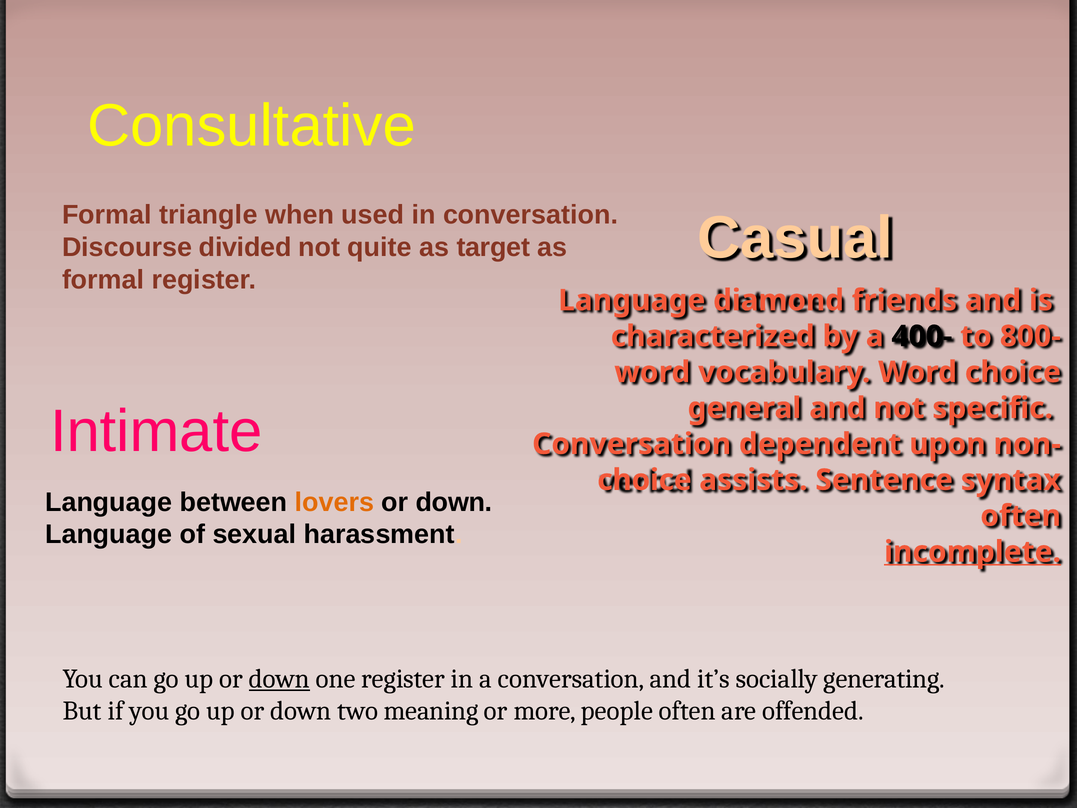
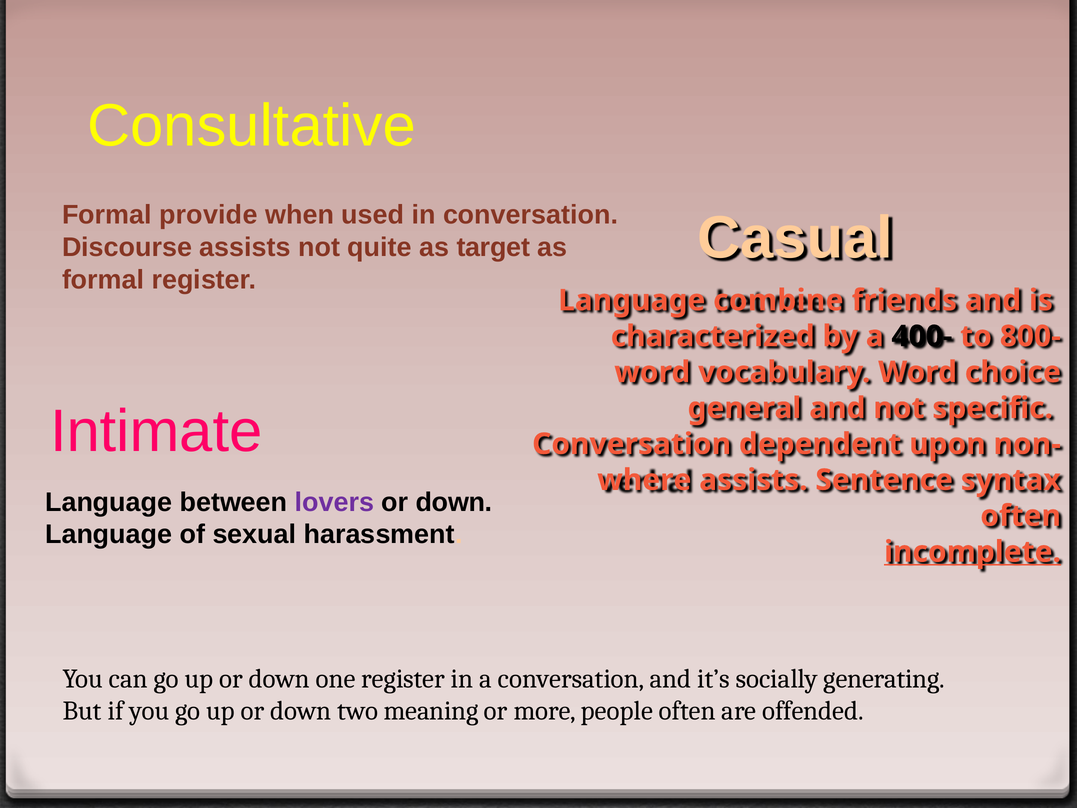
triangle: triangle -> provide (208, 215)
Discourse divided: divided -> assists (245, 247)
diamond: diamond -> combine (778, 300)
choice: choice -> where (644, 480)
lovers colour: orange -> purple (334, 502)
down underline: present -> none (279, 678)
